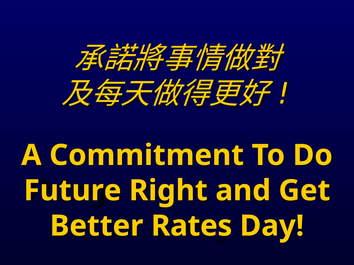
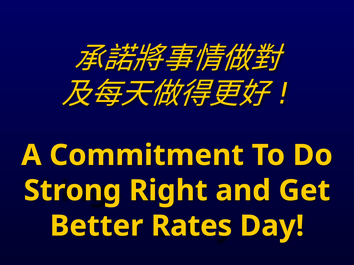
Future: Future -> Strong (73, 191)
